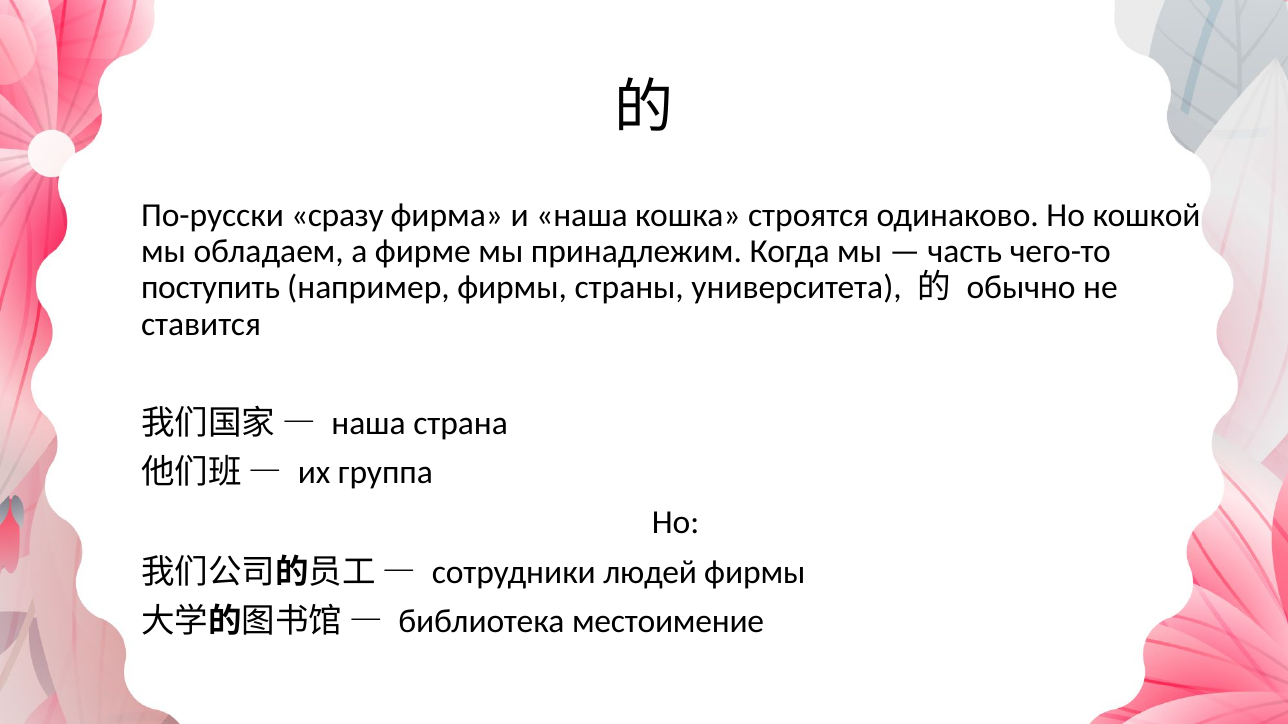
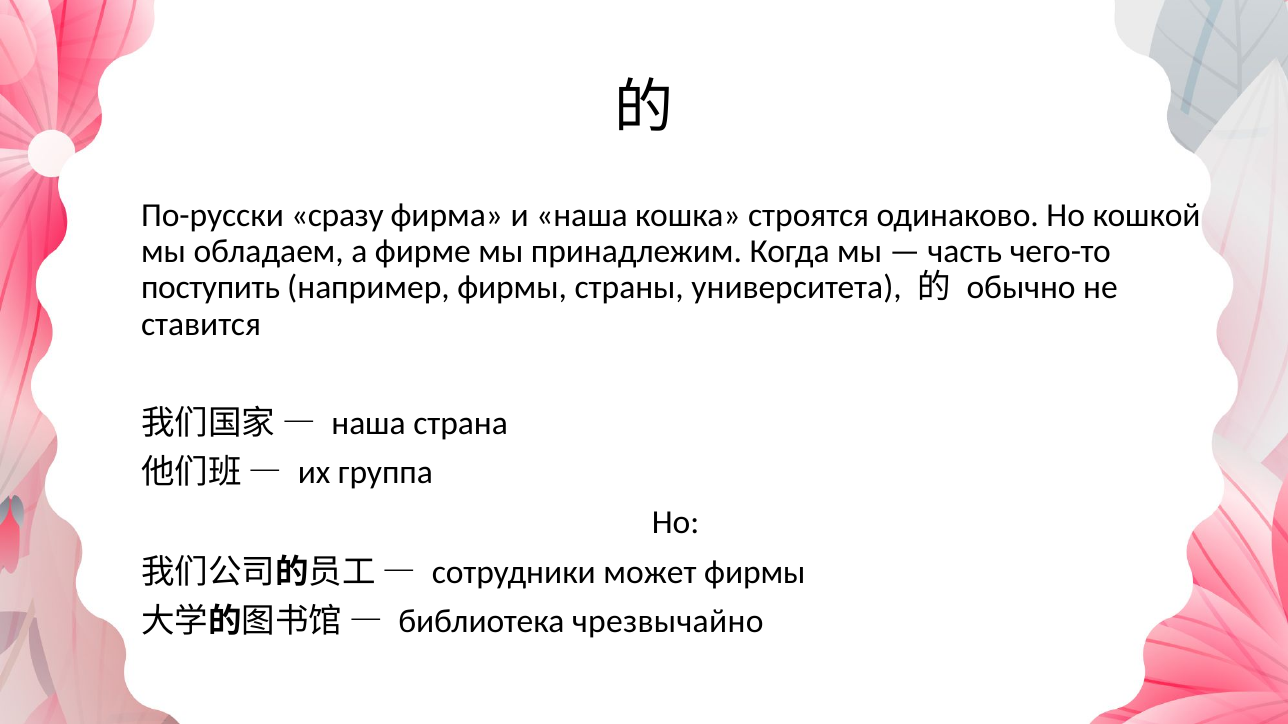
людей: людей -> может (650, 572)
местоимение: местоимение -> чрезвычайно (668, 622)
